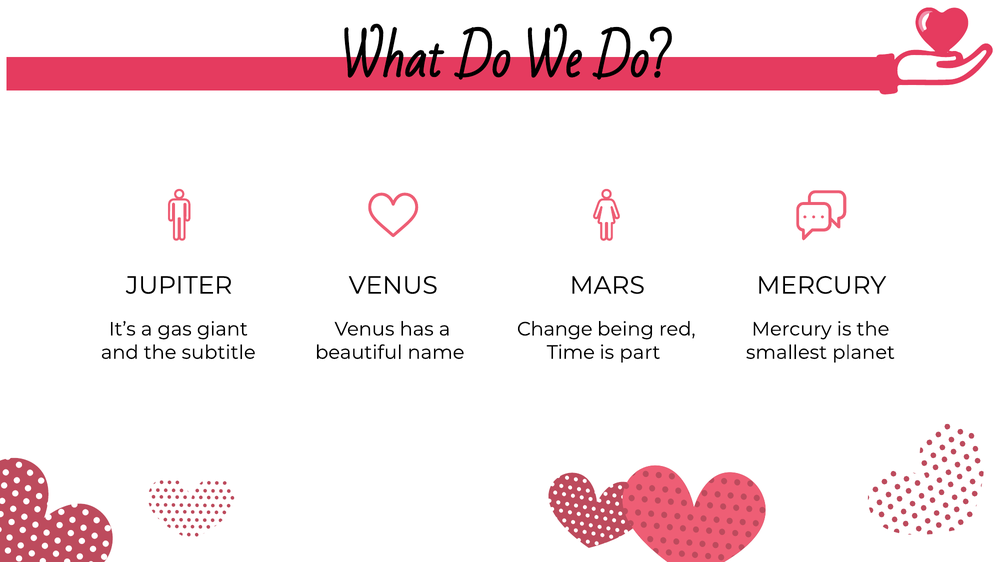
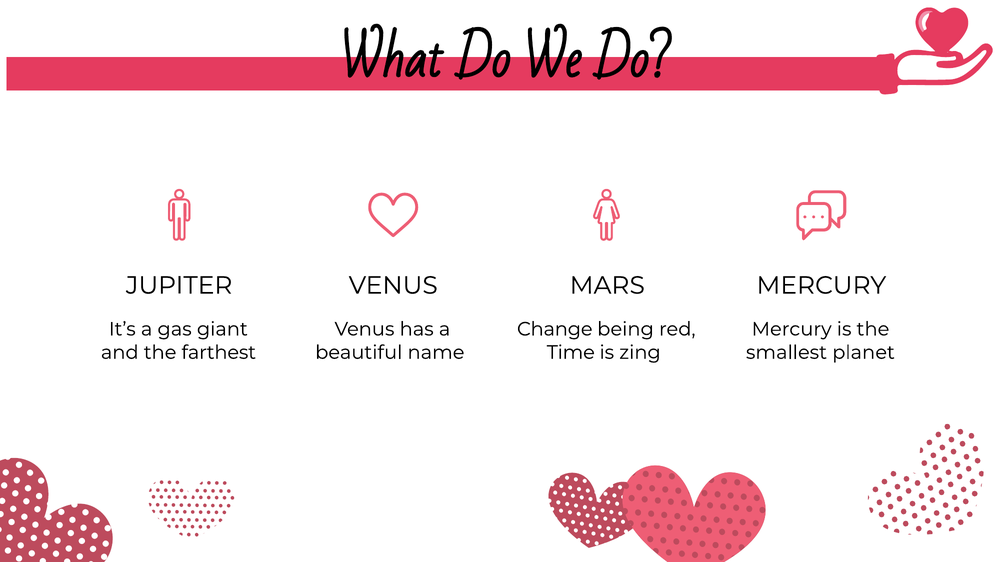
subtitle: subtitle -> farthest (219, 352)
part: part -> zing (640, 352)
